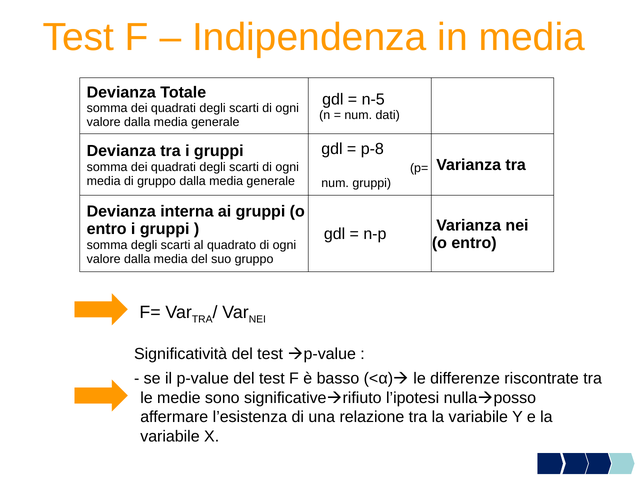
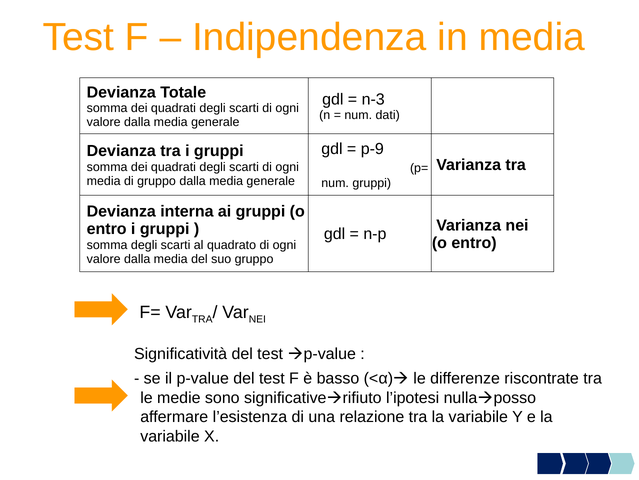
n-5: n-5 -> n-3 (373, 99)
p-8: p-8 -> p-9 (372, 149)
